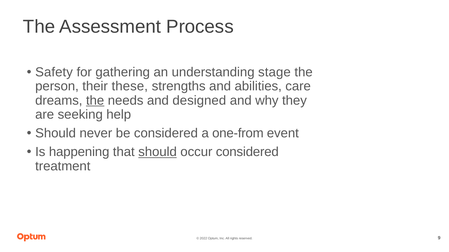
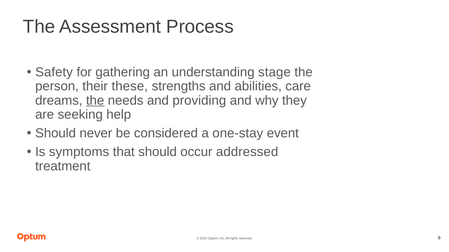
designed: designed -> providing (199, 101)
one-from: one-from -> one-stay (238, 134)
happening: happening -> symptoms (79, 152)
should underline: present -> none (158, 152)
occur considered: considered -> addressed (247, 152)
